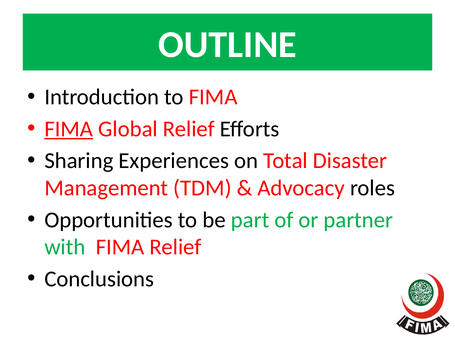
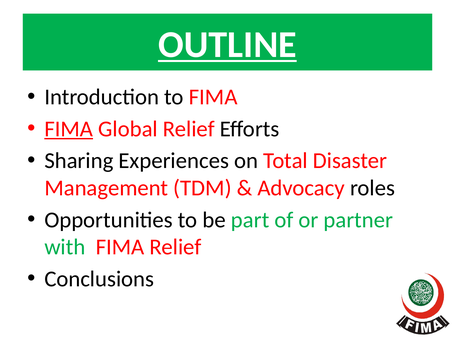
OUTLINE underline: none -> present (227, 45)
